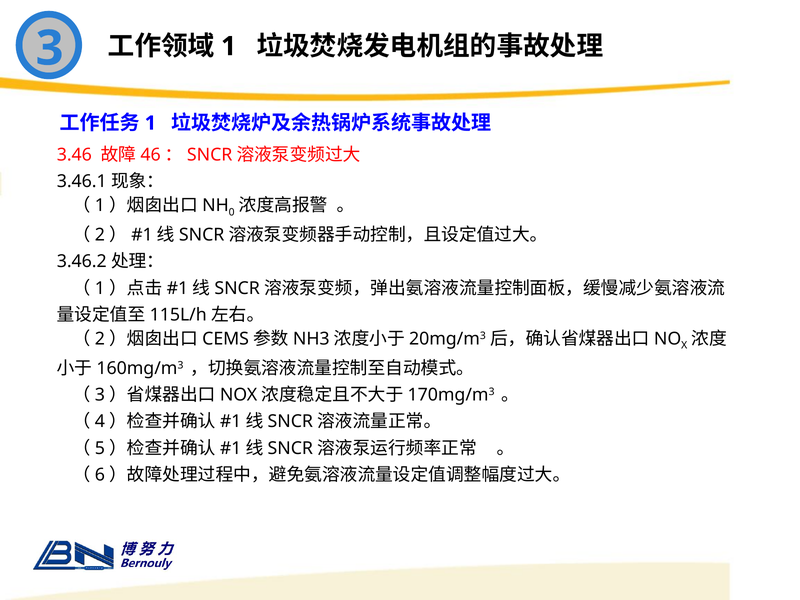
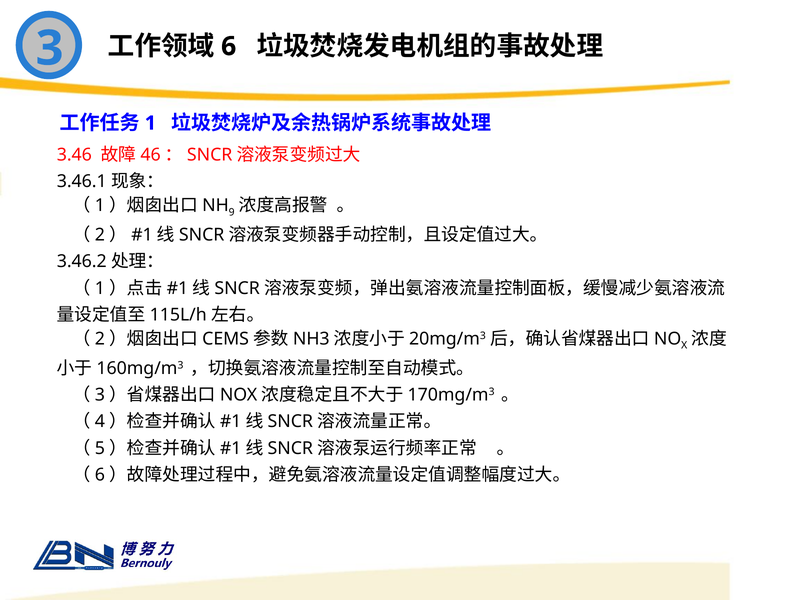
1: 1 -> 6 (229, 46)
0: 0 -> 9 (232, 212)
